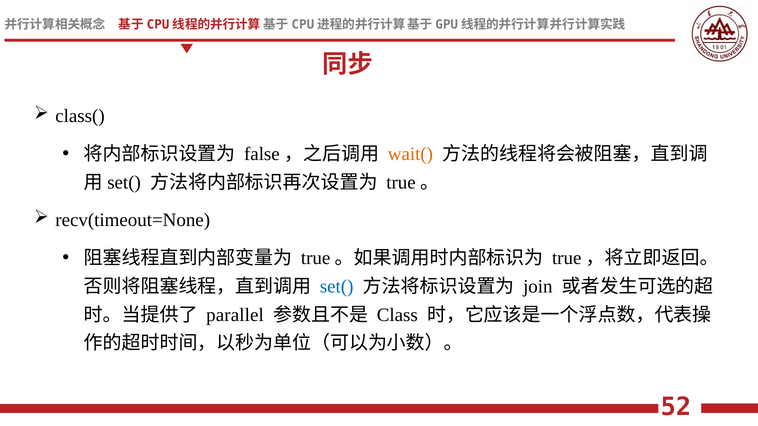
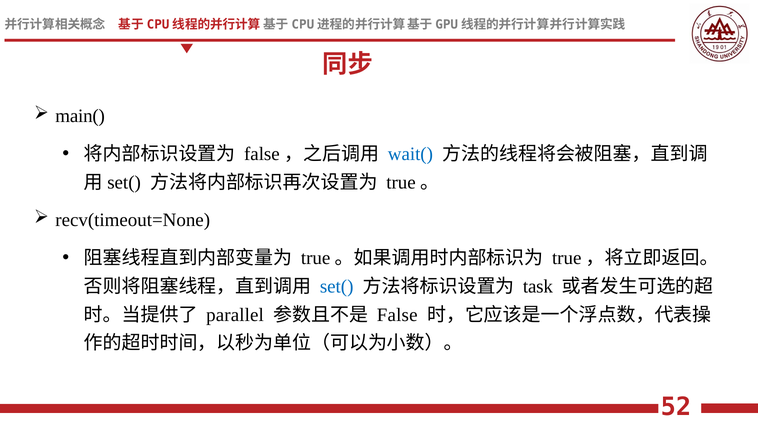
class(: class( -> main( (80, 116)
wait( colour: orange -> blue (410, 154)
join: join -> task (538, 287)
Class: Class -> False (397, 315)
